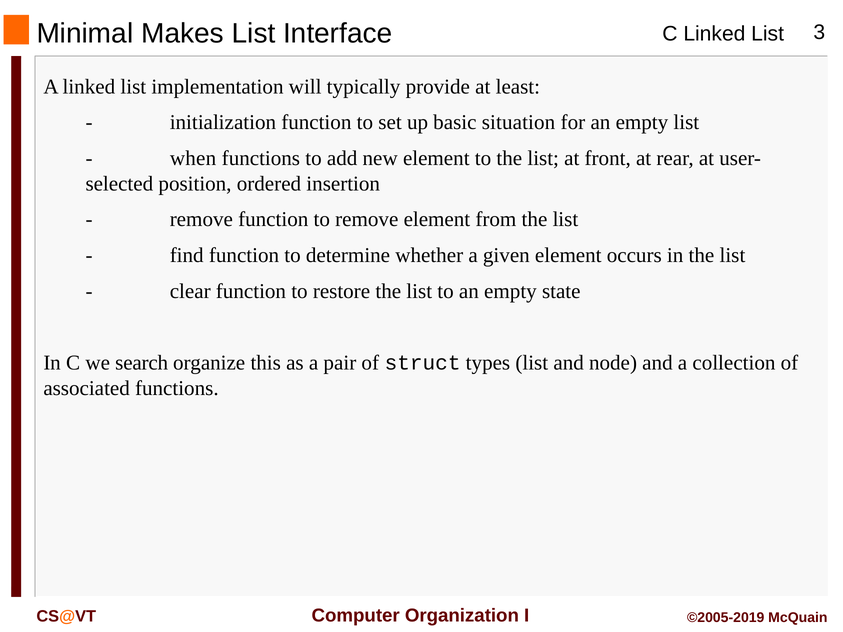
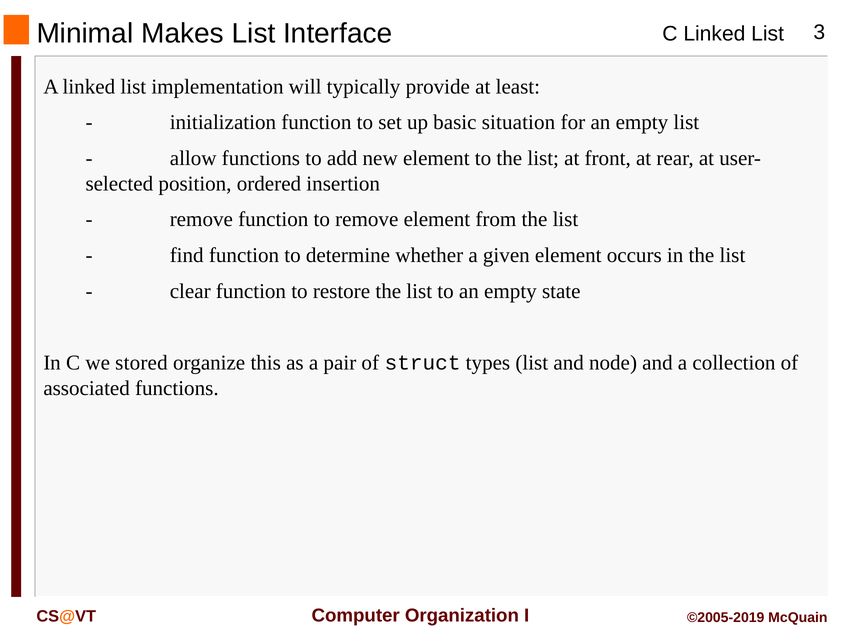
when: when -> allow (193, 158)
search: search -> stored (141, 363)
